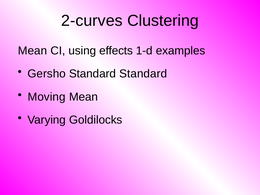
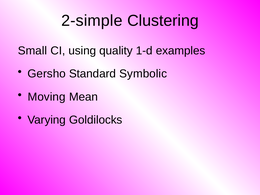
2-curves: 2-curves -> 2-simple (92, 21)
Mean: Mean -> Small (32, 51)
effects: effects -> quality (116, 51)
Standard Standard: Standard -> Symbolic (143, 74)
